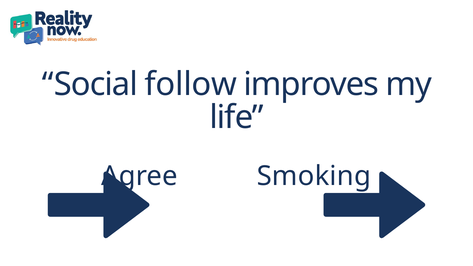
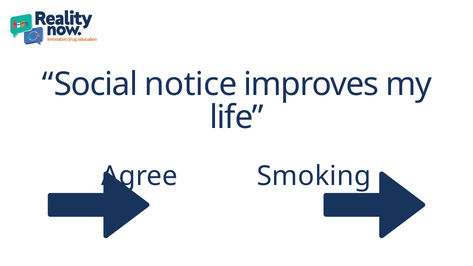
follow: follow -> notice (191, 84)
